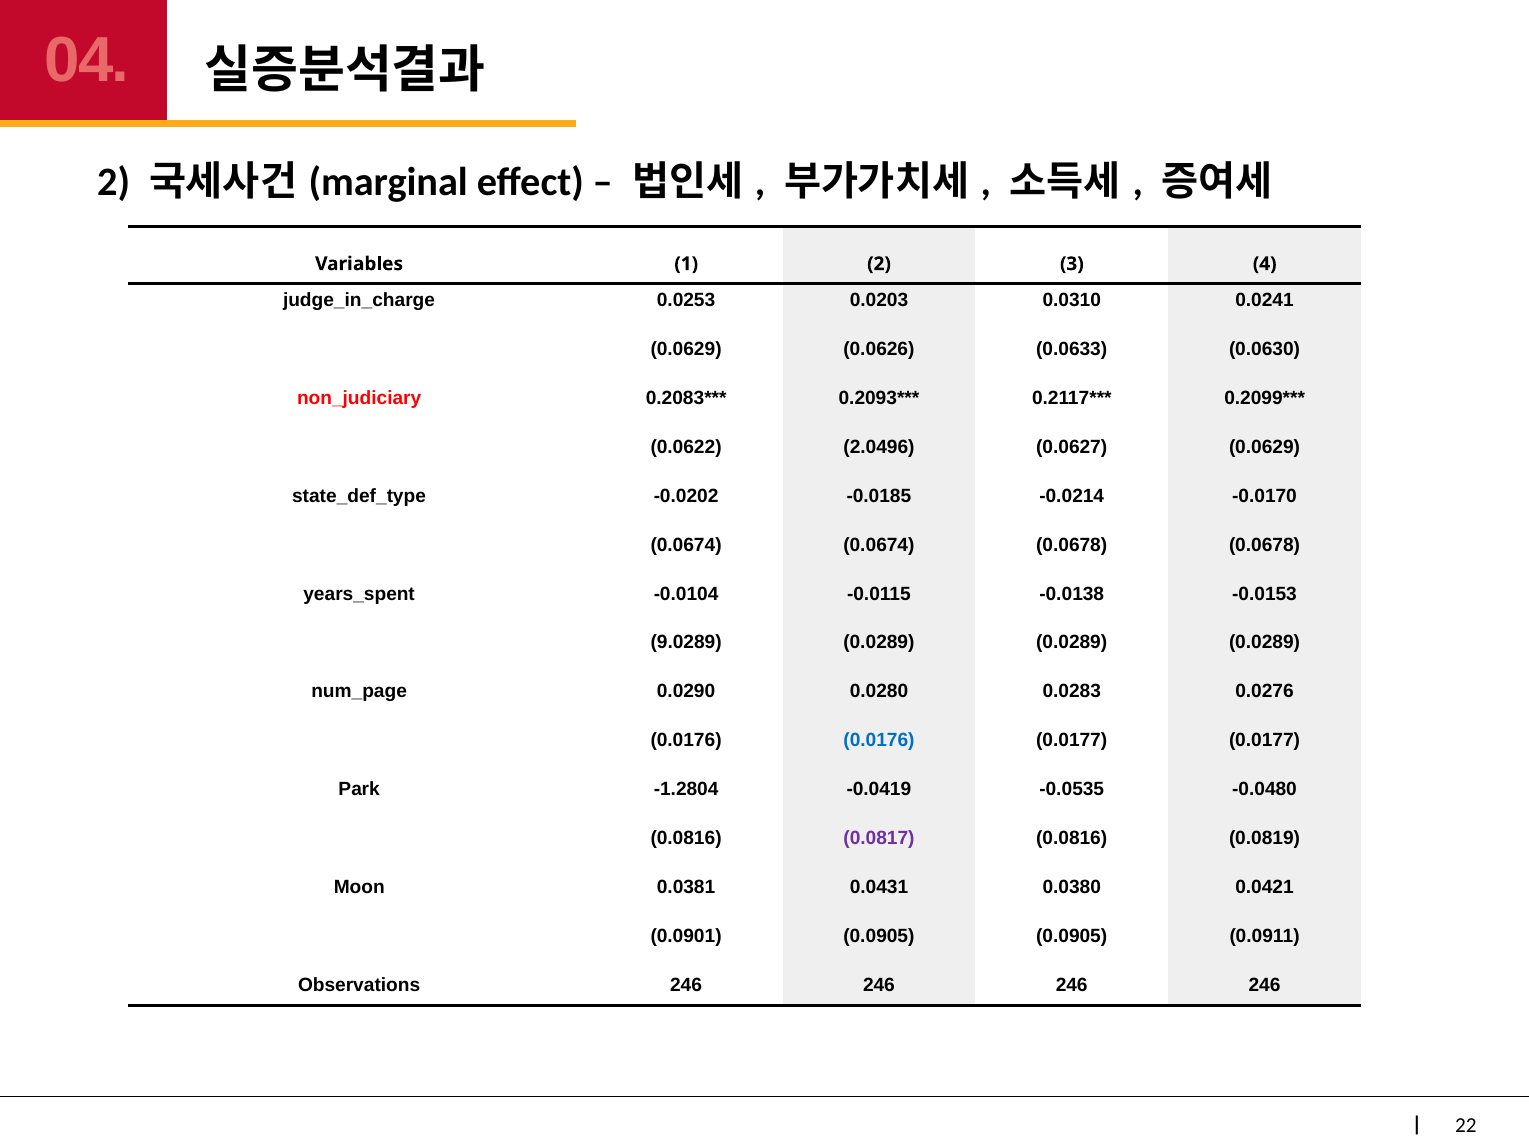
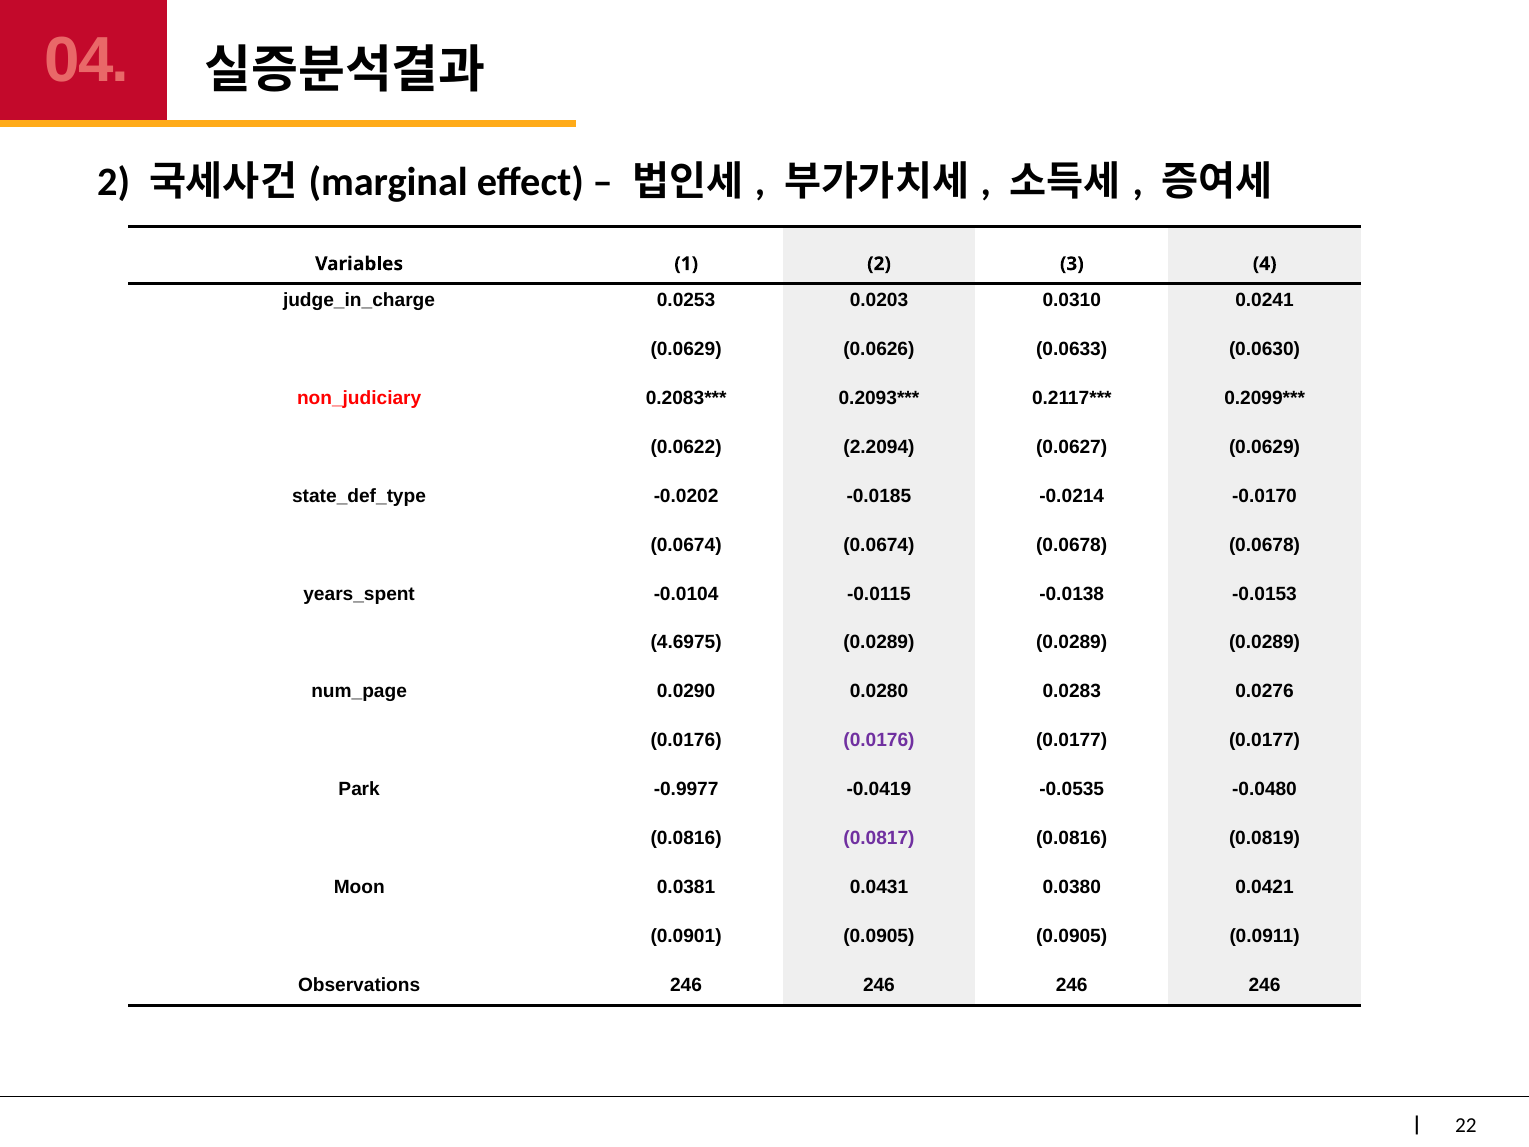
2.0496: 2.0496 -> 2.2094 (879, 447)
9.0289: 9.0289 -> 4.6975 (686, 642)
0.0176 colour: blue -> purple (879, 740)
-1.2804: -1.2804 -> -0.9977 (686, 789)
